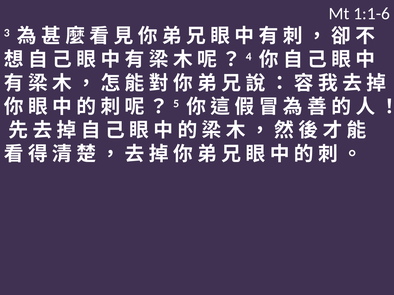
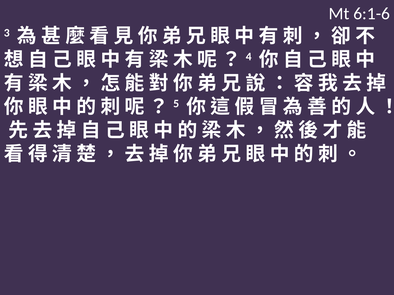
1:1-6: 1:1-6 -> 6:1-6 (372, 14)
